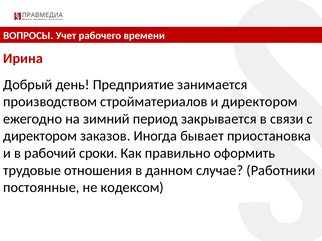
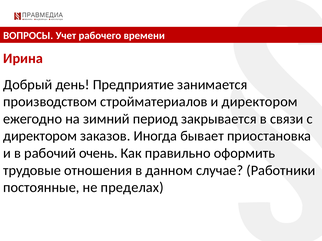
сроки: сроки -> очень (98, 153)
кодексом: кодексом -> пределах (132, 188)
